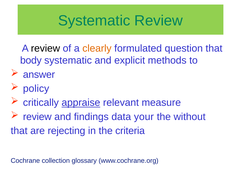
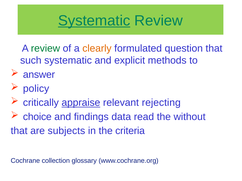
Systematic underline: none -> present (94, 21)
review colour: black -> green (45, 49)
body: body -> such (31, 61)
measure: measure -> rejecting (161, 103)
review: review -> choice (37, 117)
your: your -> read (144, 117)
rejecting: rejecting -> subjects (66, 131)
